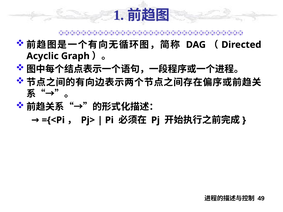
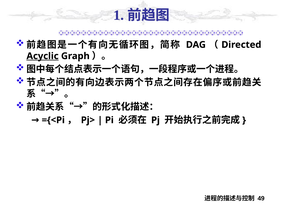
Acyclic underline: none -> present (43, 56)
